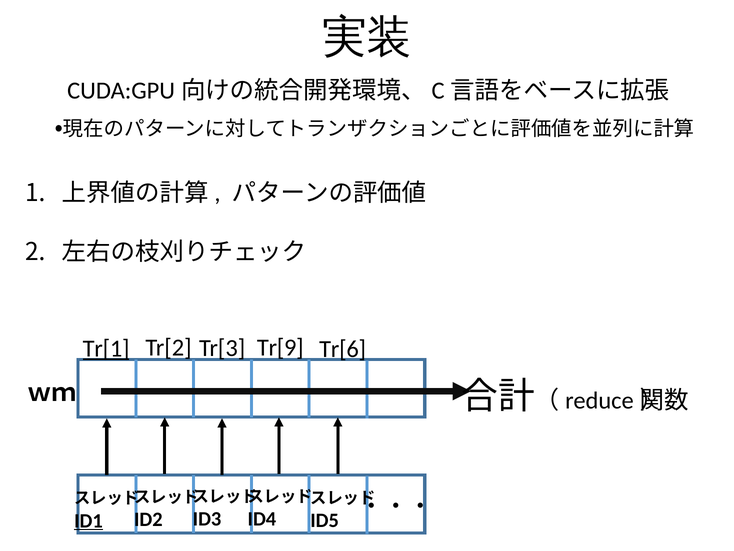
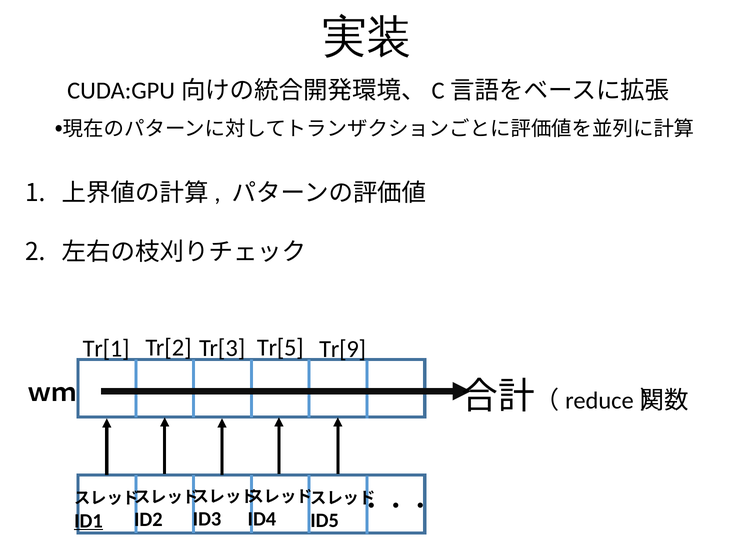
Tr[6: Tr[6 -> Tr[9 (343, 349)
Tr[1 underline: present -> none (106, 348)
Tr[9: Tr[9 -> Tr[5 (280, 347)
